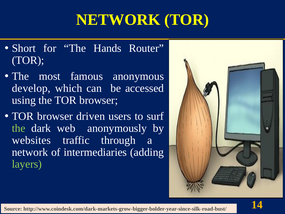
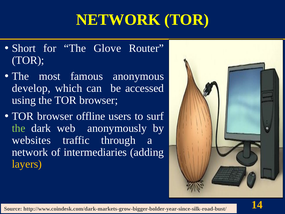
Hands: Hands -> Glove (107, 48)
driven: driven -> offline (91, 116)
layers colour: light green -> yellow (27, 164)
